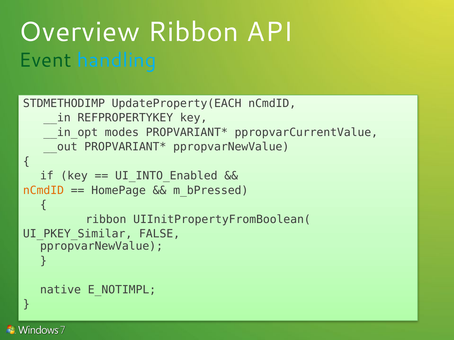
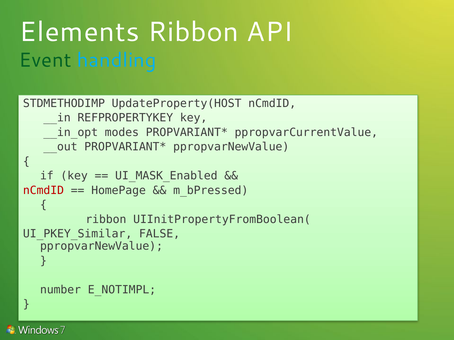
Overview: Overview -> Elements (79, 32)
UpdateProperty(EACH: UpdateProperty(EACH -> UpdateProperty(HOST (177, 103)
UI_INTO_Enabled: UI_INTO_Enabled -> UI_MASK_Enabled (166, 176)
nCmdID colour: orange -> red (43, 191)
native: native -> number (60, 290)
